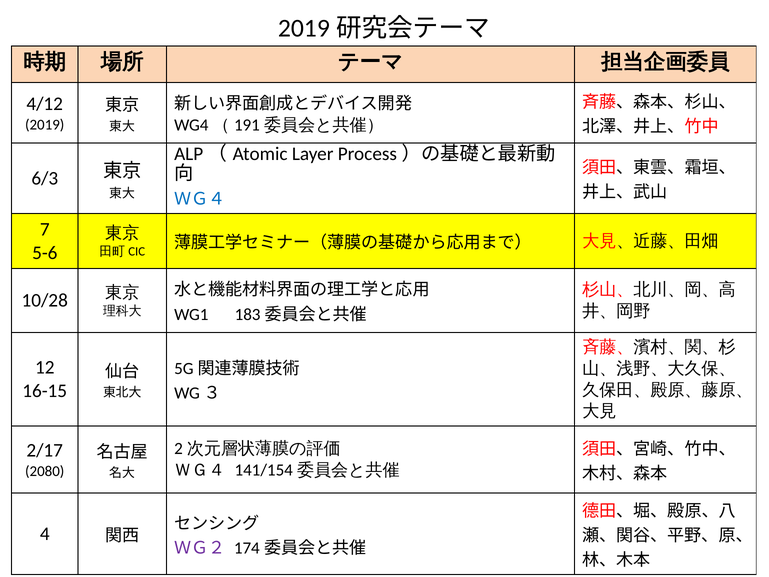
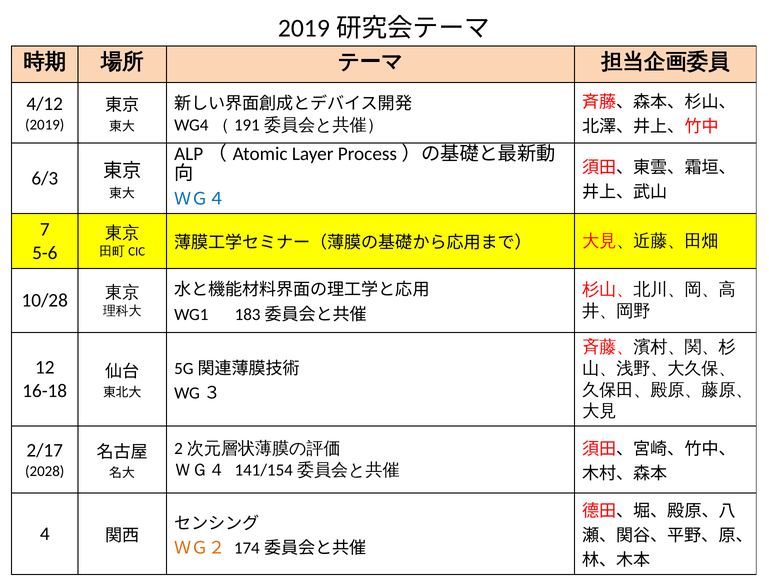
16-15: 16-15 -> 16-18 (45, 391)
2080: 2080 -> 2028 (45, 471)
ＷＧ２ colour: purple -> orange (200, 548)
